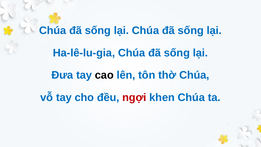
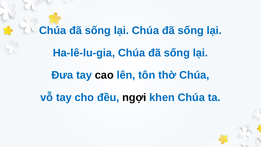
ngợi colour: red -> black (134, 97)
